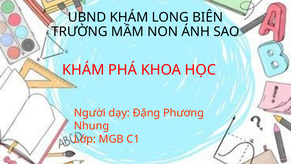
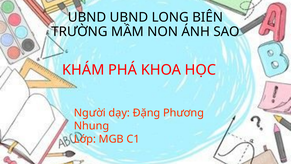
UBND KHÁM: KHÁM -> UBND (129, 17)
